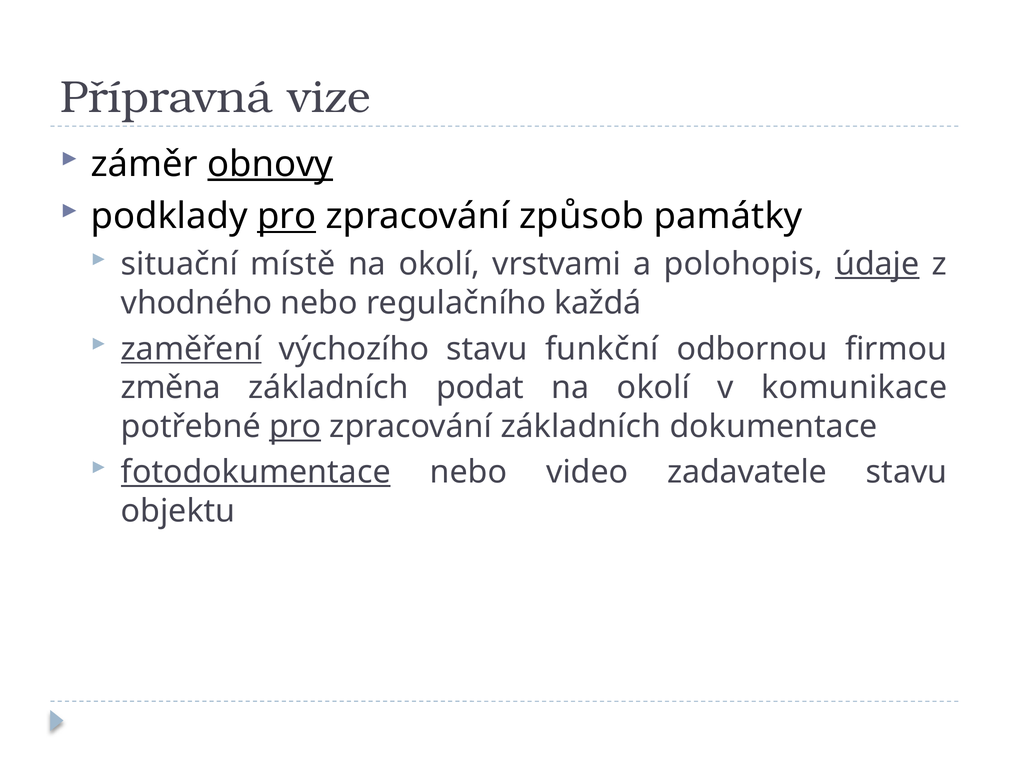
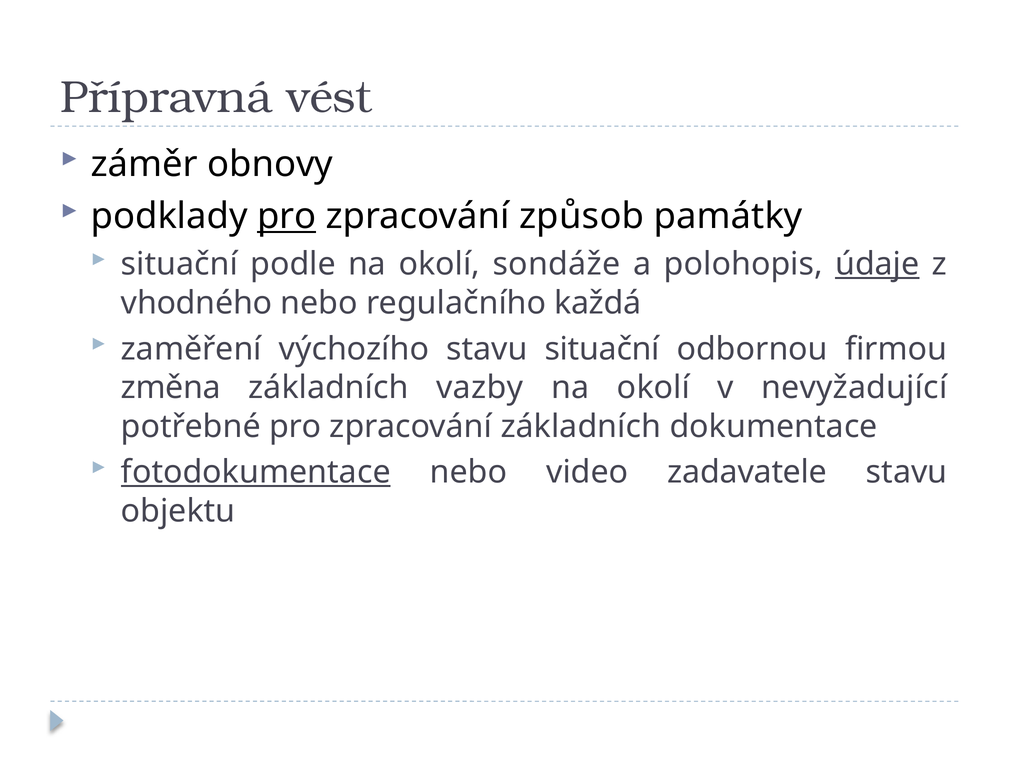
vize: vize -> vést (329, 97)
obnovy underline: present -> none (270, 164)
místě: místě -> podle (293, 264)
vrstvami: vrstvami -> sondáže (557, 264)
zaměření underline: present -> none (191, 349)
stavu funkční: funkční -> situační (602, 349)
podat: podat -> vazby (480, 388)
komunikace: komunikace -> nevyžadující (854, 388)
pro underline: present -> none (295, 426)
